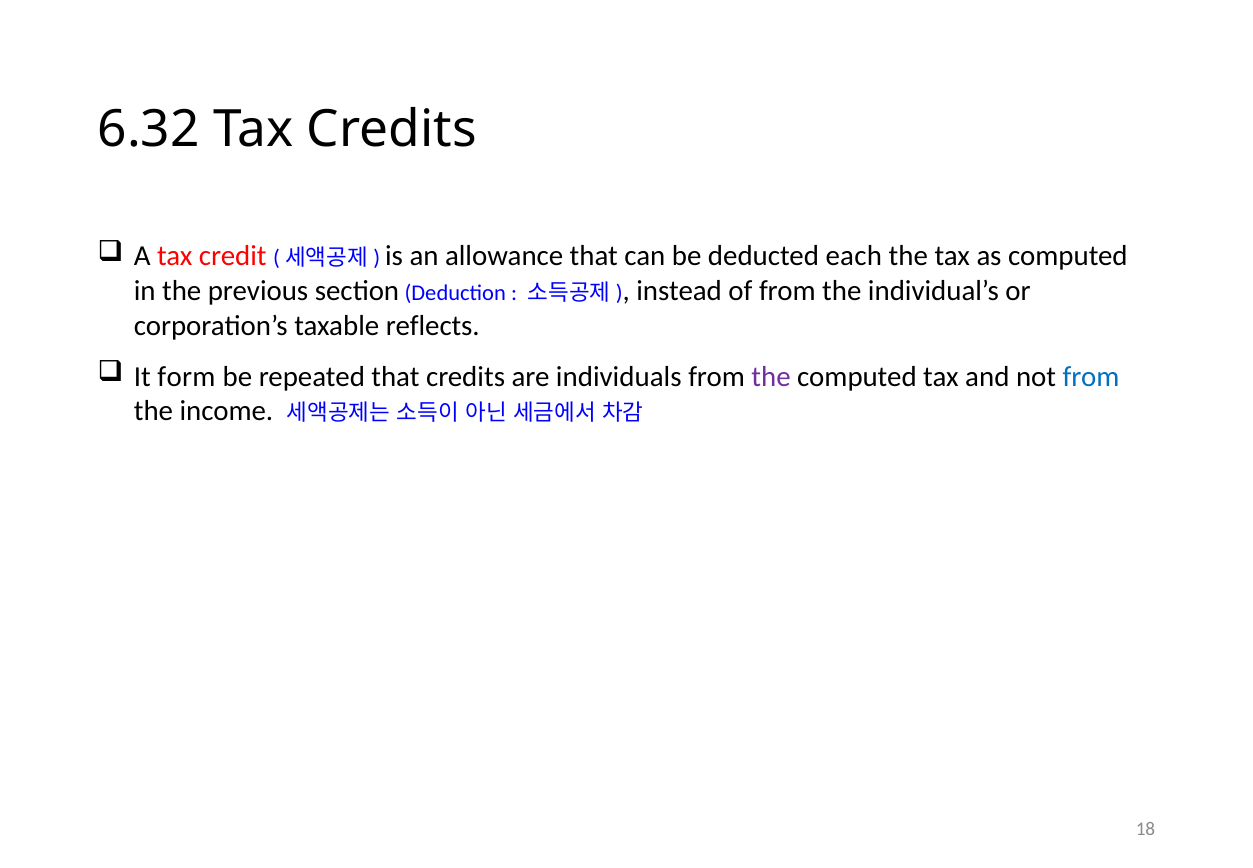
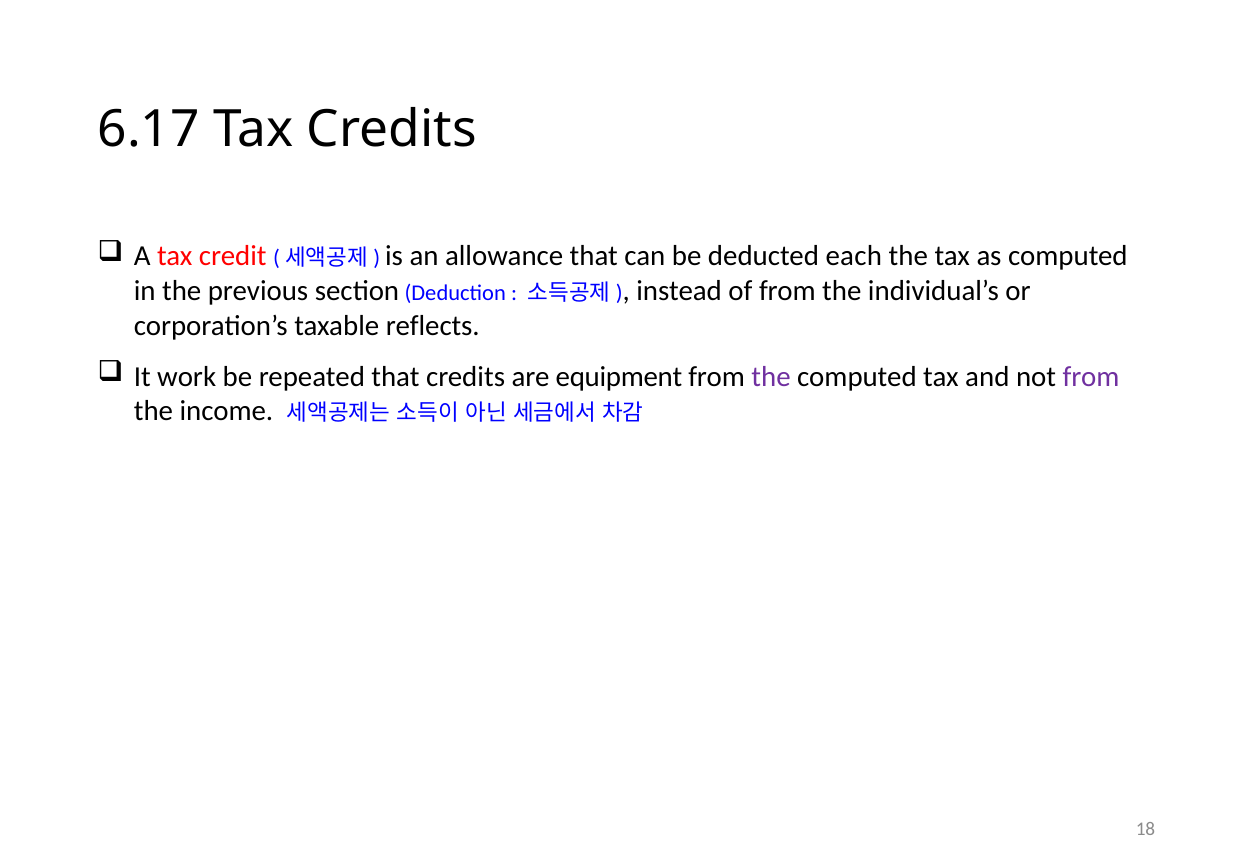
6.32: 6.32 -> 6.17 (149, 130)
form: form -> work (187, 376)
individuals: individuals -> equipment (619, 376)
from colour: blue -> purple (1091, 376)
